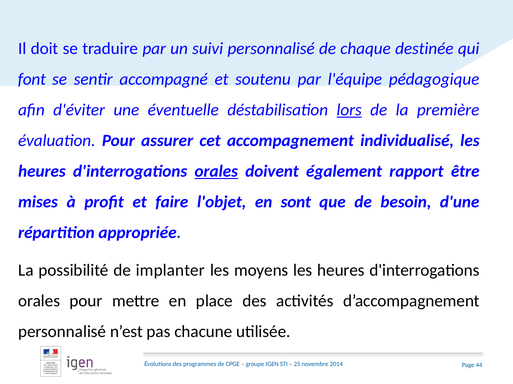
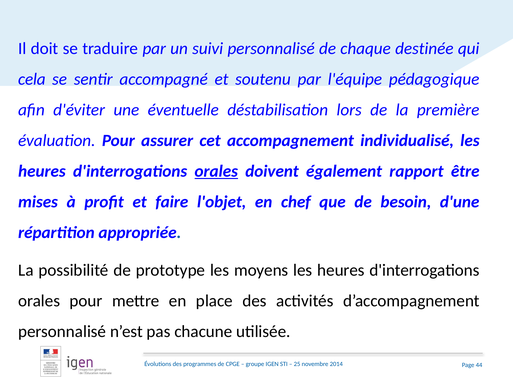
font: font -> cela (32, 79)
lors underline: present -> none (349, 110)
sont: sont -> chef (296, 202)
implanter: implanter -> prototype (170, 271)
